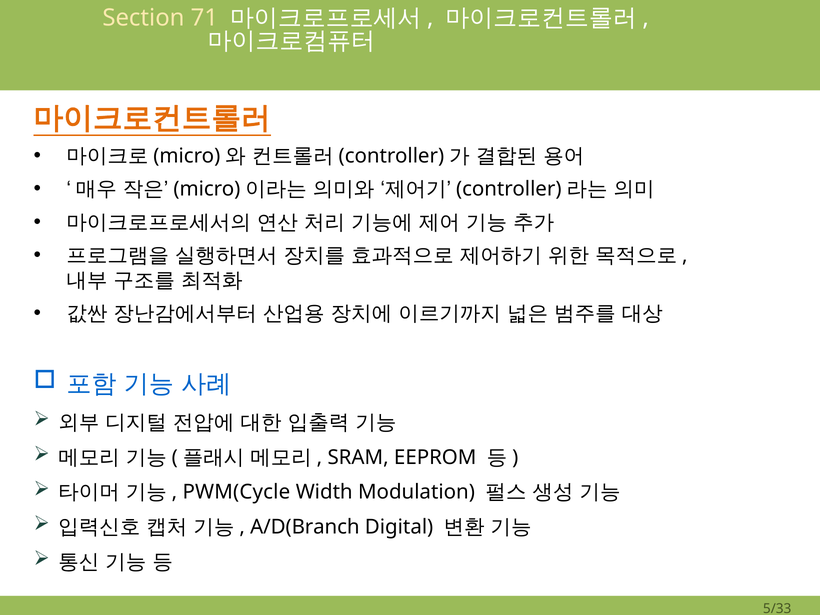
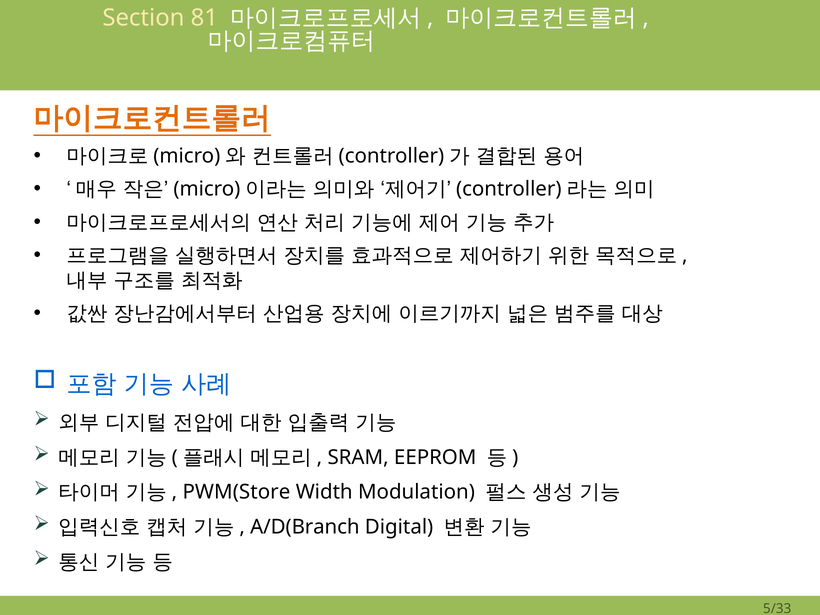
71: 71 -> 81 (204, 18)
PWM(Cycle: PWM(Cycle -> PWM(Store (236, 492)
